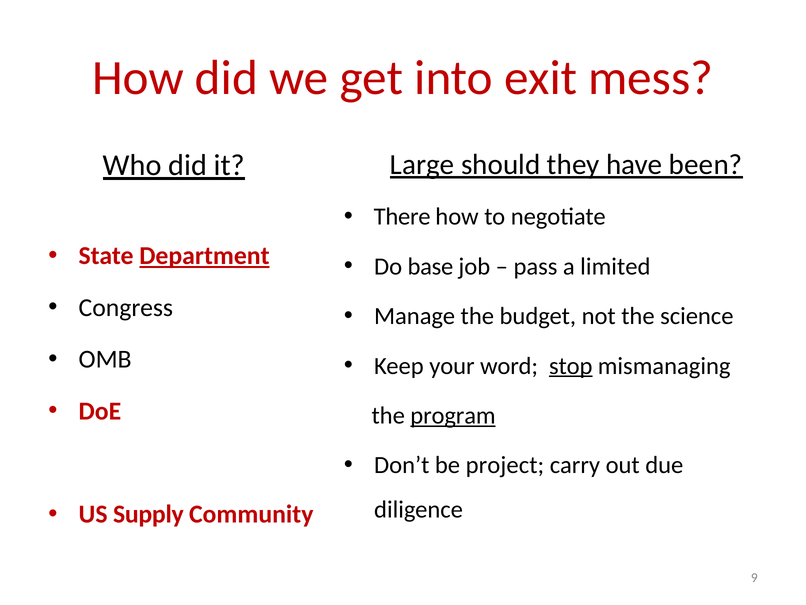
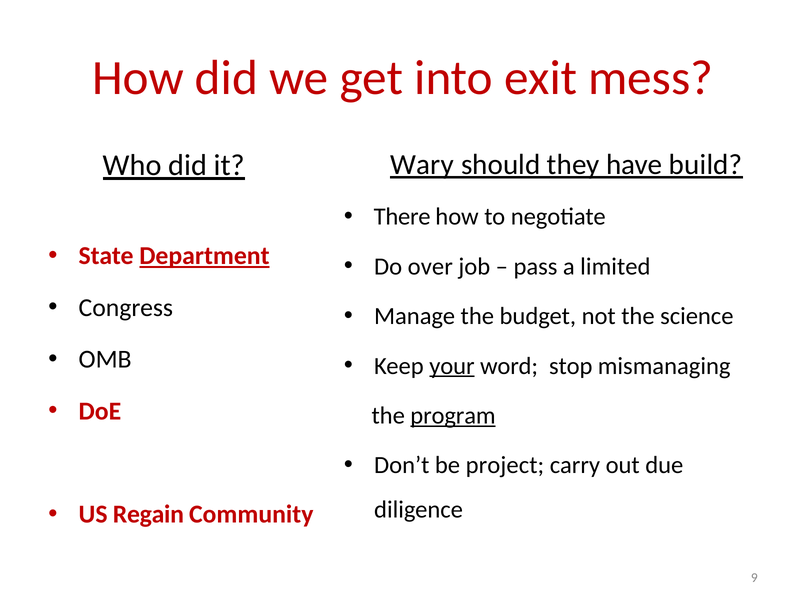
Large: Large -> Wary (422, 165)
been: been -> build (706, 165)
base: base -> over (430, 266)
your underline: none -> present (452, 366)
stop underline: present -> none (571, 366)
Supply: Supply -> Regain (148, 514)
